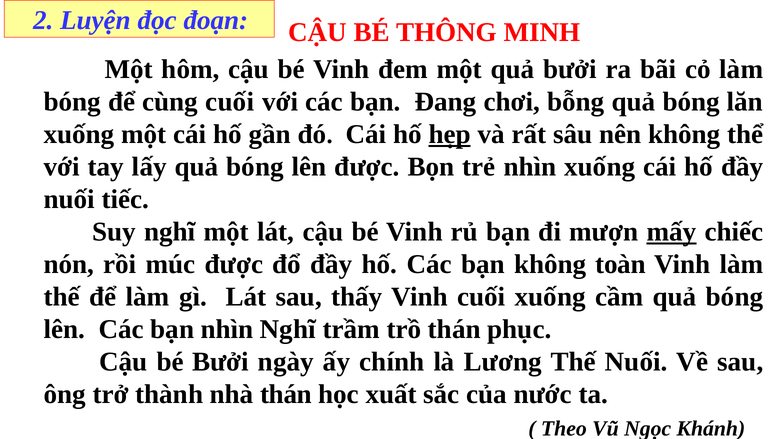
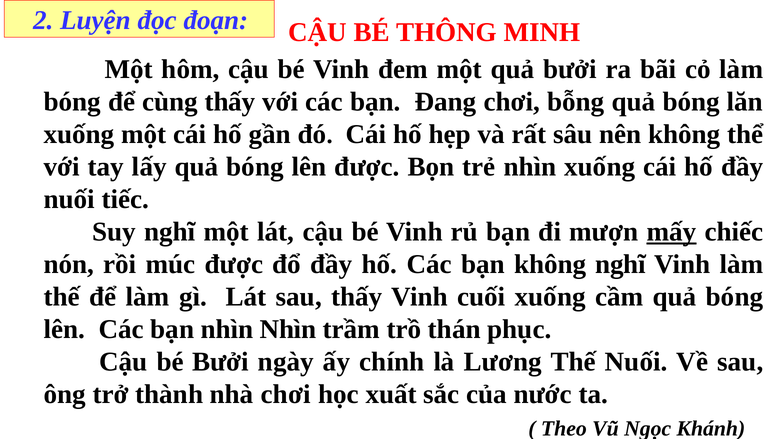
cùng cuối: cuối -> thấy (230, 102)
hẹp underline: present -> none (450, 134)
không toàn: toàn -> nghĩ (621, 265)
nhìn Nghĩ: Nghĩ -> Nhìn (288, 330)
nhà thán: thán -> chơi (286, 395)
